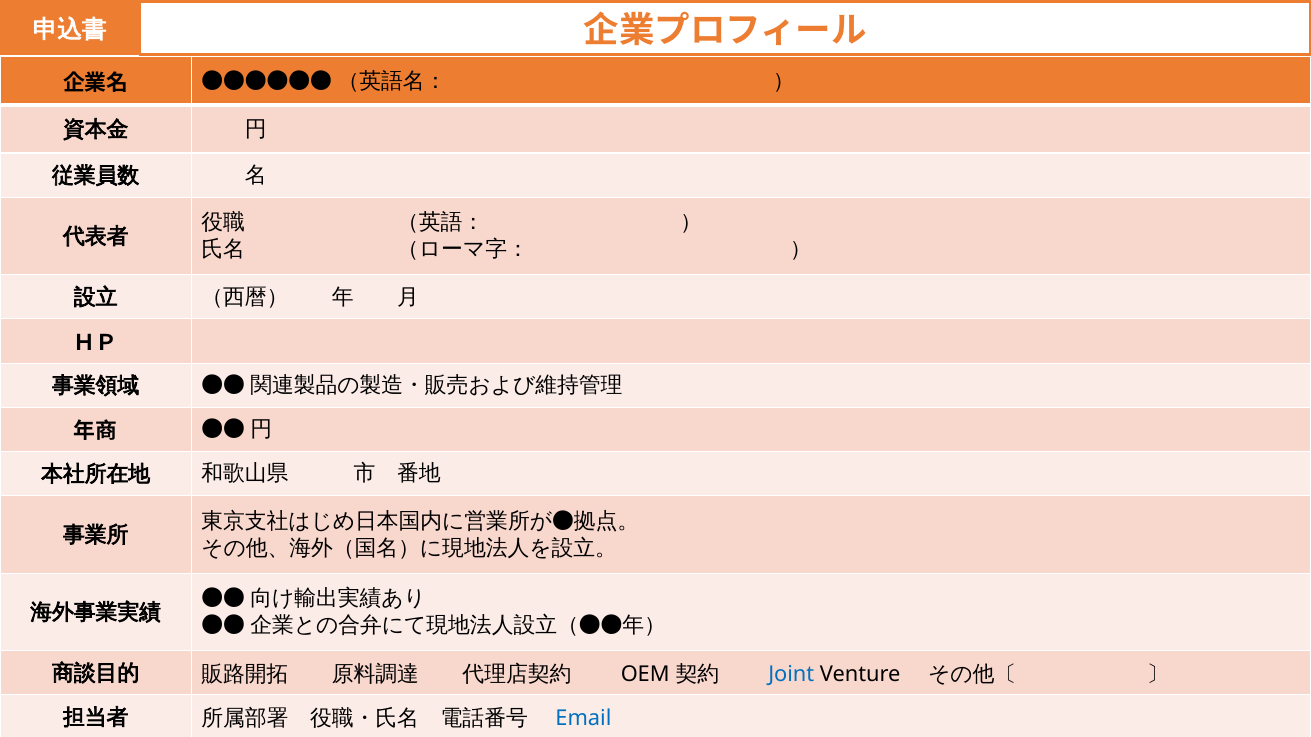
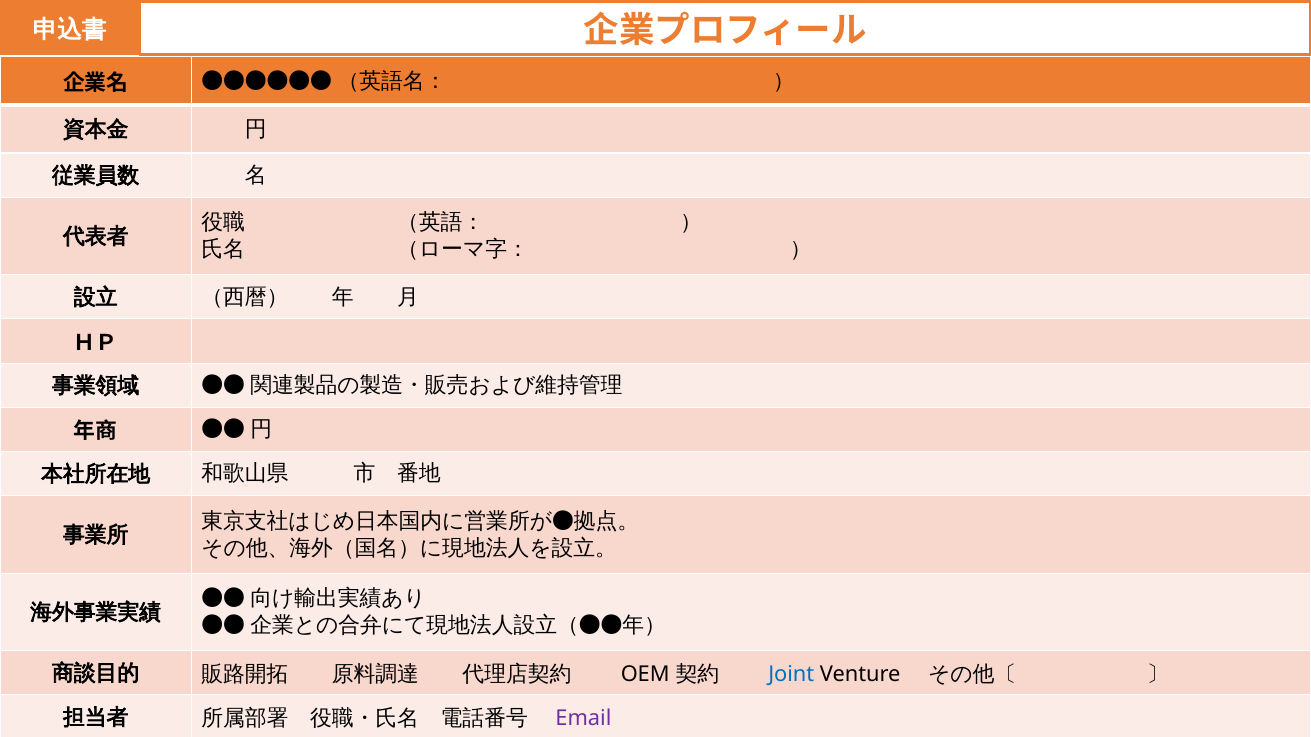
Email colour: blue -> purple (583, 719)
